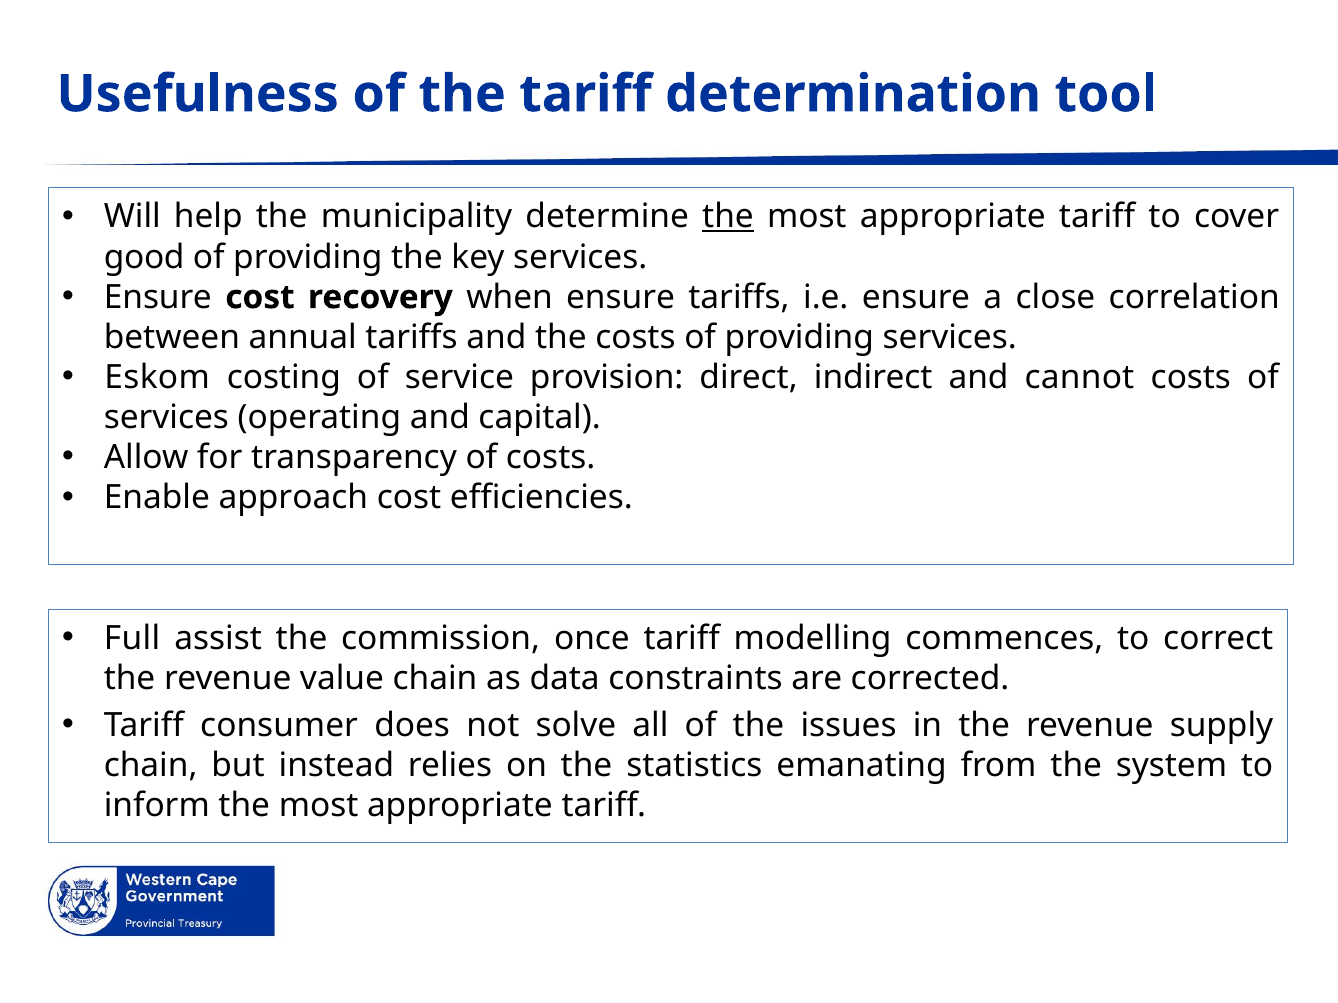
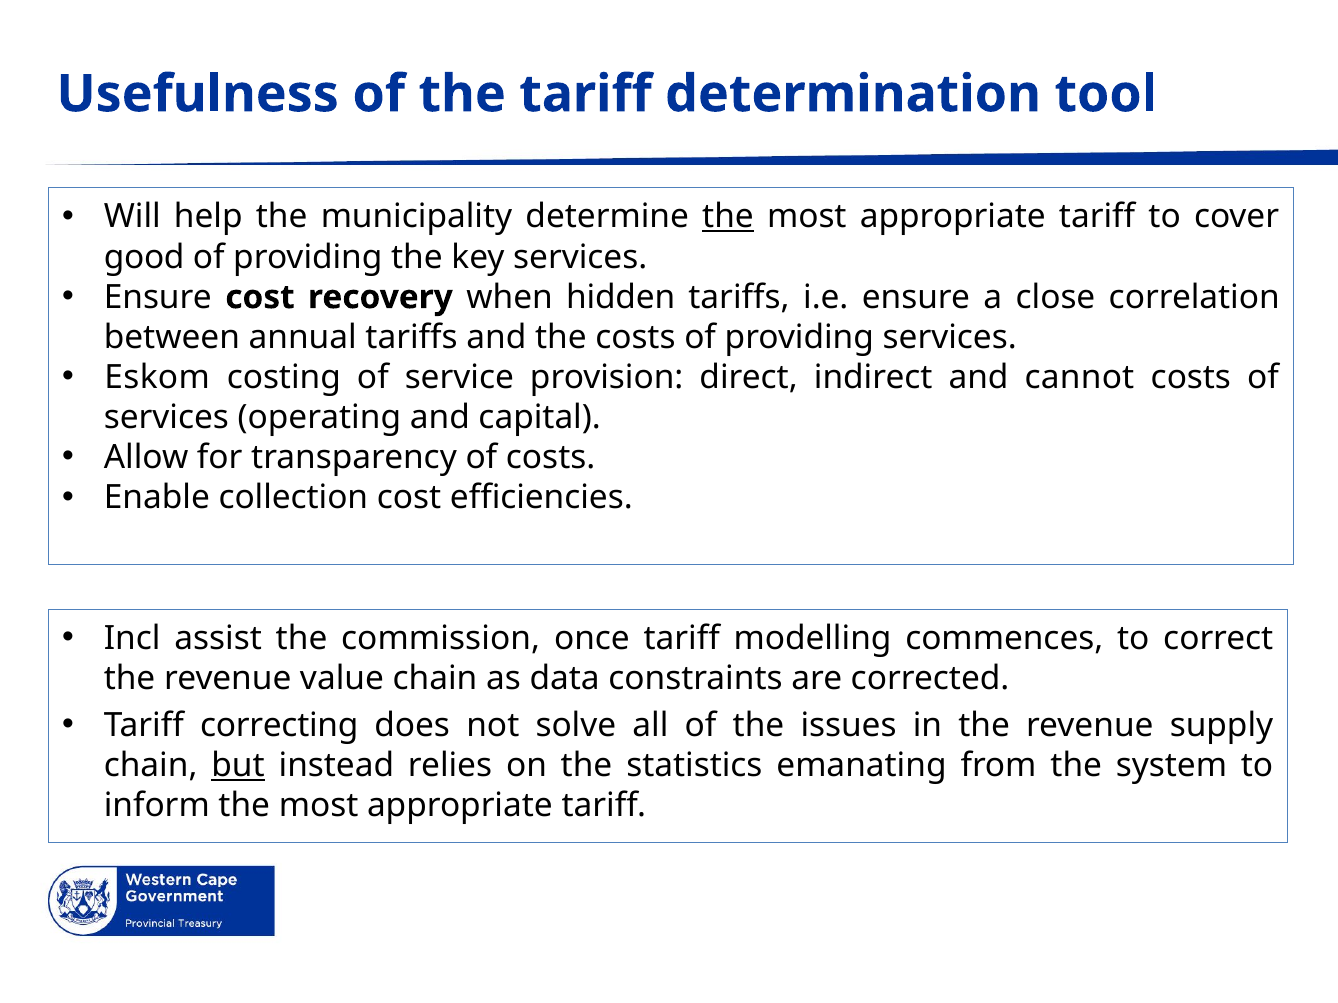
when ensure: ensure -> hidden (621, 297)
approach: approach -> collection (293, 498)
Full: Full -> Incl (132, 639)
consumer: consumer -> correcting (279, 726)
but underline: none -> present (238, 766)
